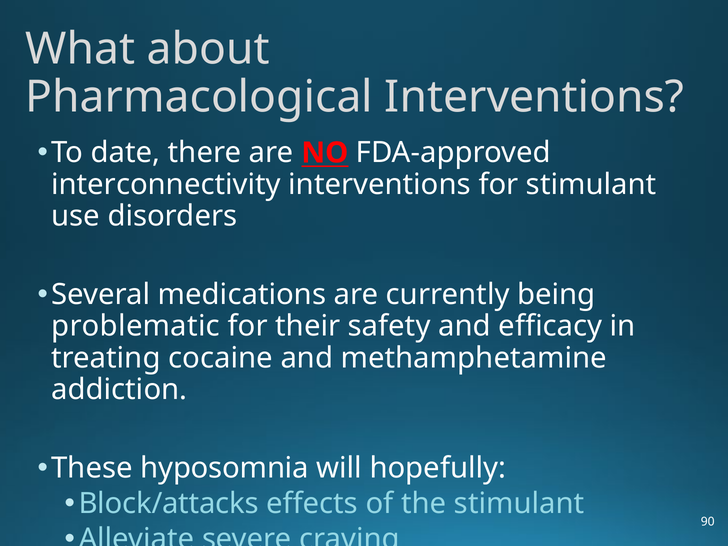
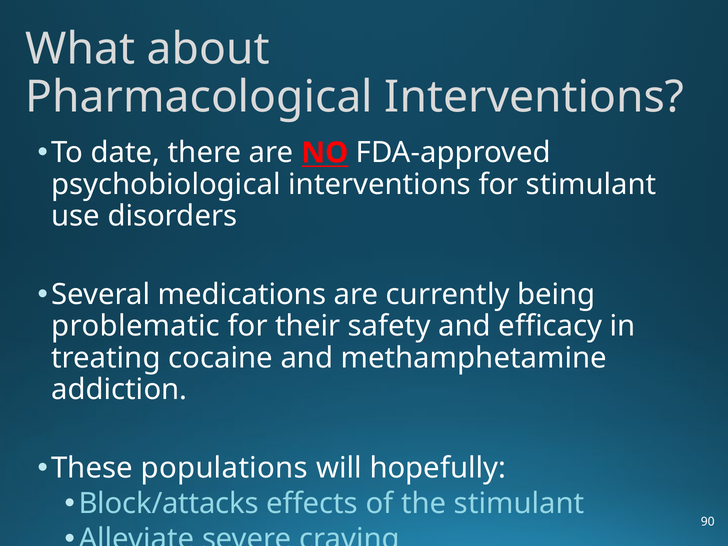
interconnectivity: interconnectivity -> psychobiological (166, 184)
hyposomnia: hyposomnia -> populations (224, 468)
